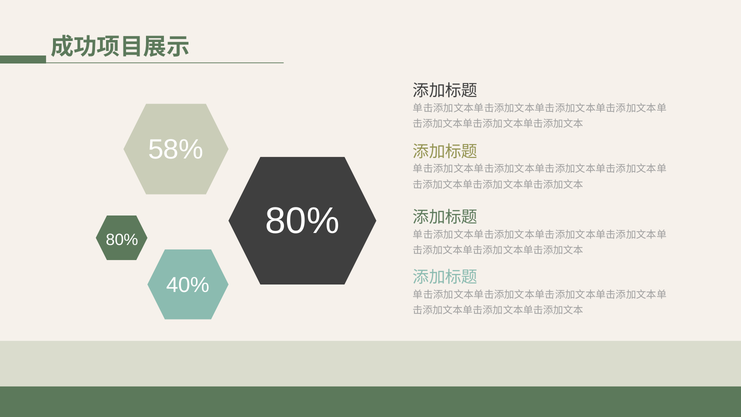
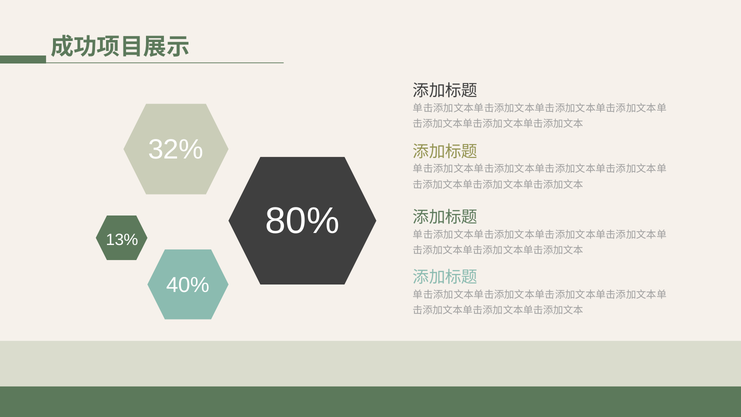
58%: 58% -> 32% (176, 150)
80%: 80% -> 13% (122, 240)
